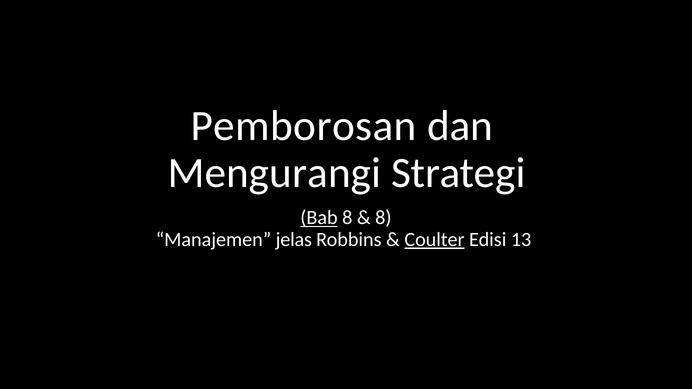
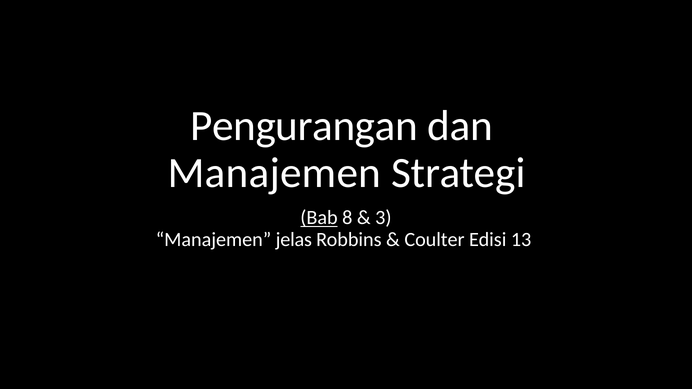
Pemborosan: Pemborosan -> Pengurangan (304, 126)
Mengurangi: Mengurangi -> Manajemen (274, 173)
8: 8 -> 3 (383, 218)
Coulter underline: present -> none (434, 240)
